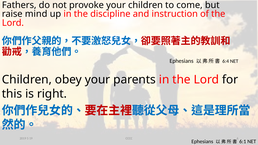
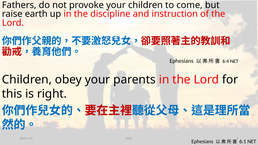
mind: mind -> earth (36, 14)
